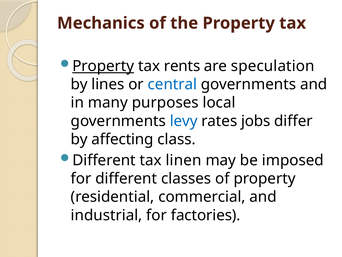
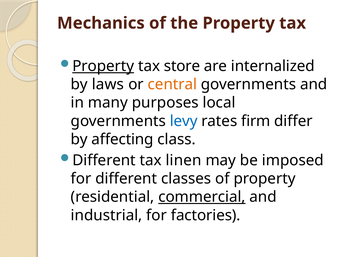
rents: rents -> store (182, 66)
speculation: speculation -> internalized (273, 66)
lines: lines -> laws (108, 84)
central colour: blue -> orange (172, 84)
jobs: jobs -> firm (256, 121)
commercial underline: none -> present (202, 197)
